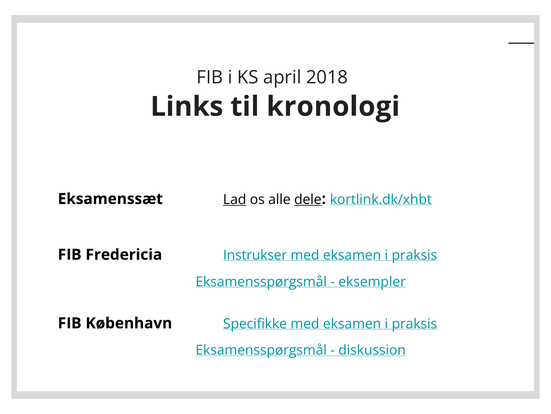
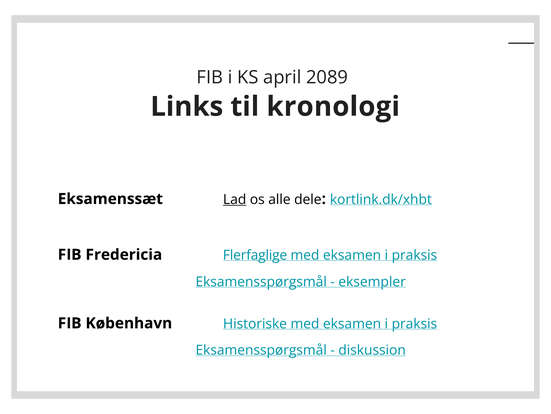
2018: 2018 -> 2089 (327, 77)
dele underline: present -> none (308, 199)
Instrukser: Instrukser -> Flerfaglige (255, 255)
Specifikke: Specifikke -> Historiske (255, 323)
